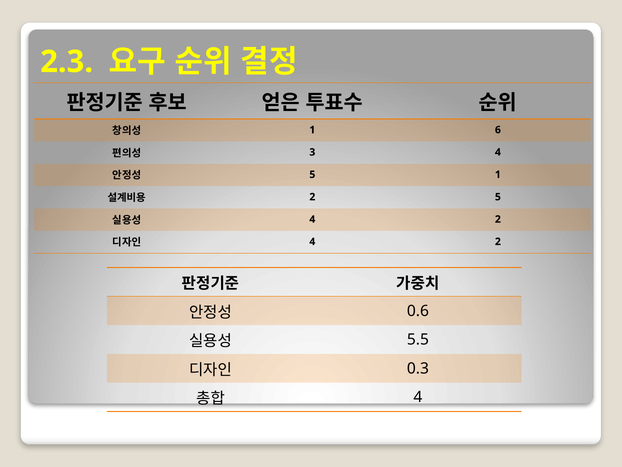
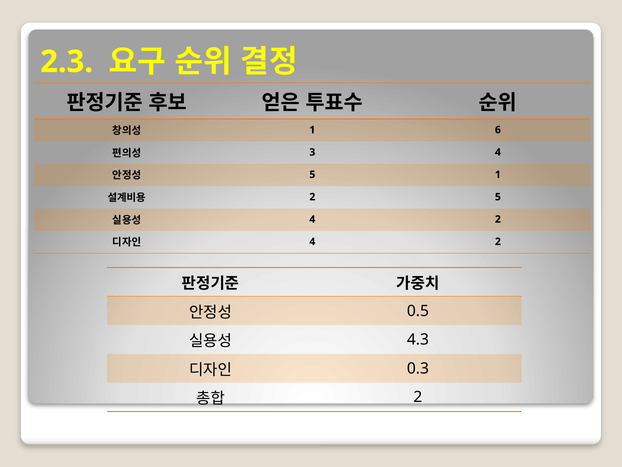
0.6: 0.6 -> 0.5 (418, 311)
5.5: 5.5 -> 4.3 (418, 339)
4: 4 -> 2 (418, 397)
